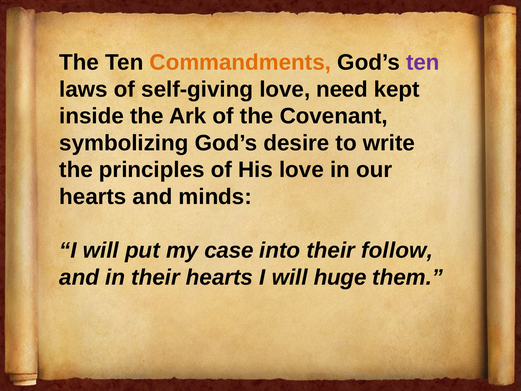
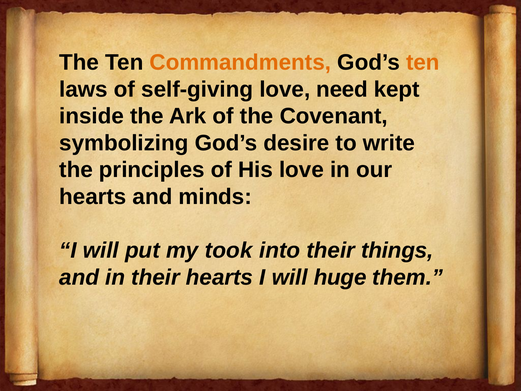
ten colour: purple -> orange (423, 62)
case: case -> took (229, 250)
follow: follow -> things (397, 250)
